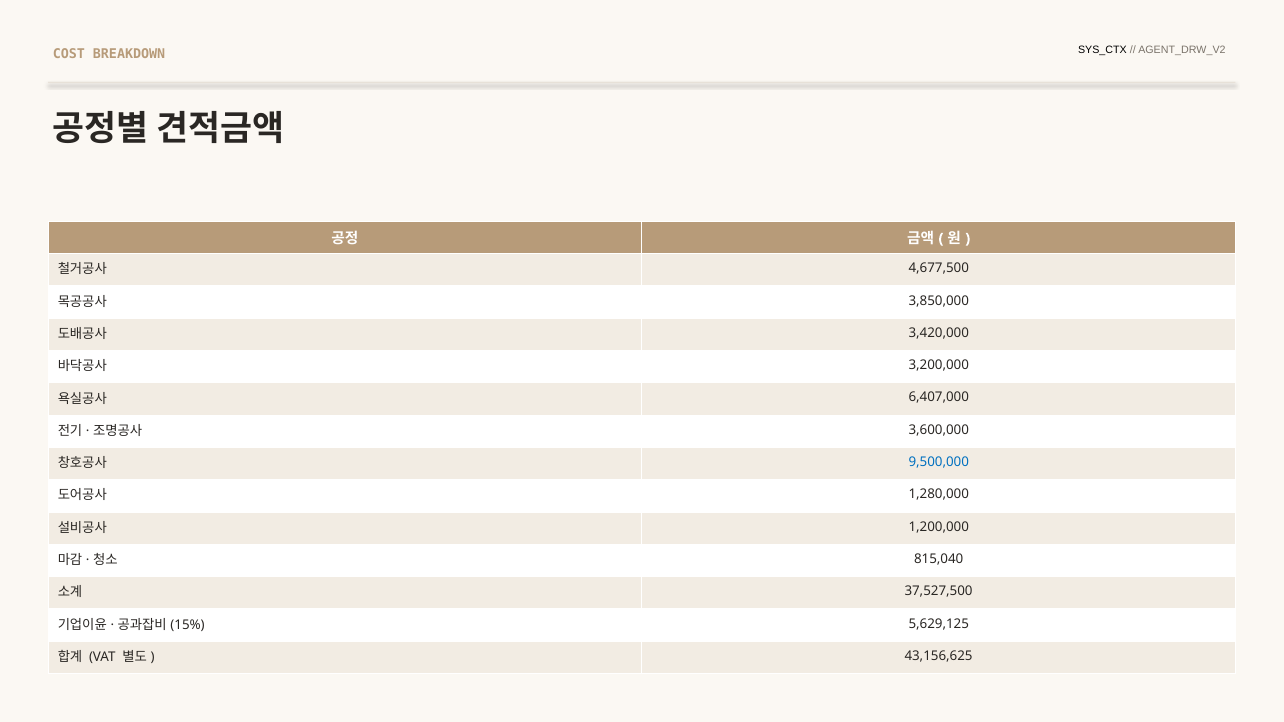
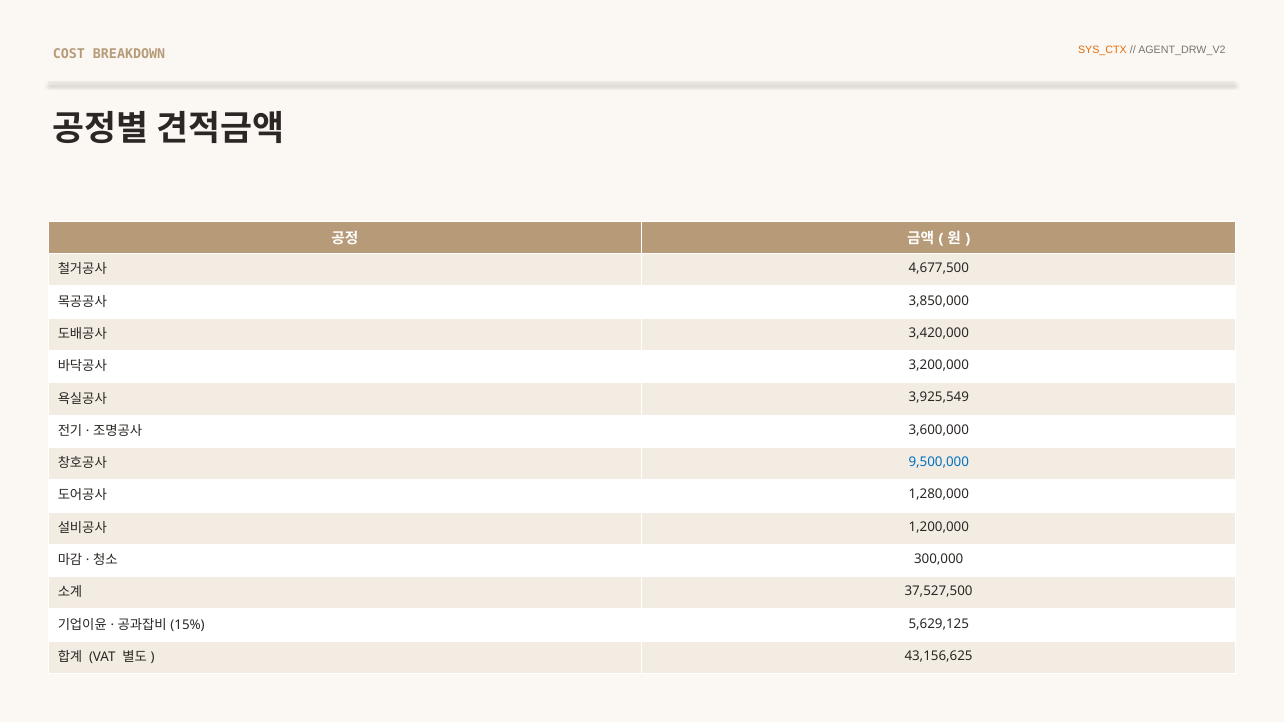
SYS_CTX colour: black -> orange (1102, 50)
6,407,000: 6,407,000 -> 3,925,549 (939, 398)
815,040: 815,040 -> 300,000 (939, 559)
